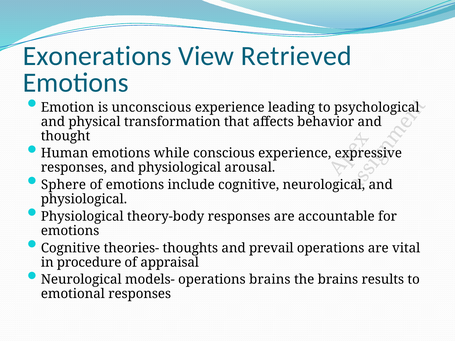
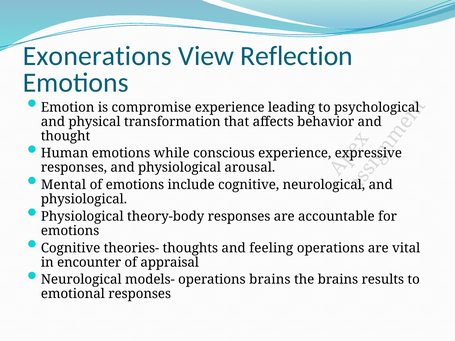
Retrieved: Retrieved -> Reflection (297, 56)
unconscious: unconscious -> compromise (151, 107)
Sphere: Sphere -> Mental (64, 185)
prevail: prevail -> feeling (271, 248)
procedure: procedure -> encounter (89, 262)
